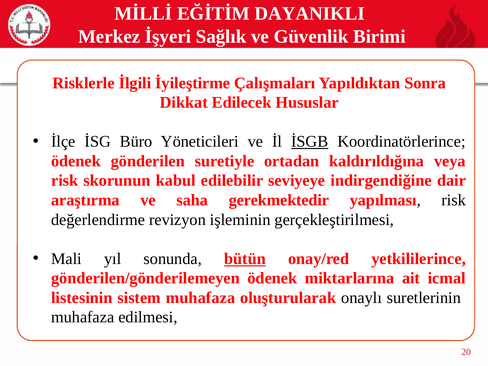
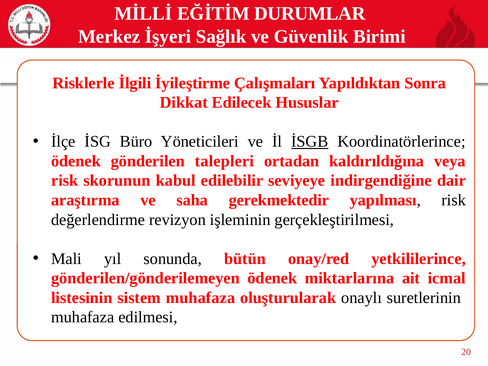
DAYANIKLI: DAYANIKLI -> DURUMLAR (310, 14)
suretiyle: suretiyle -> talepleri (224, 161)
bütün underline: present -> none (245, 259)
